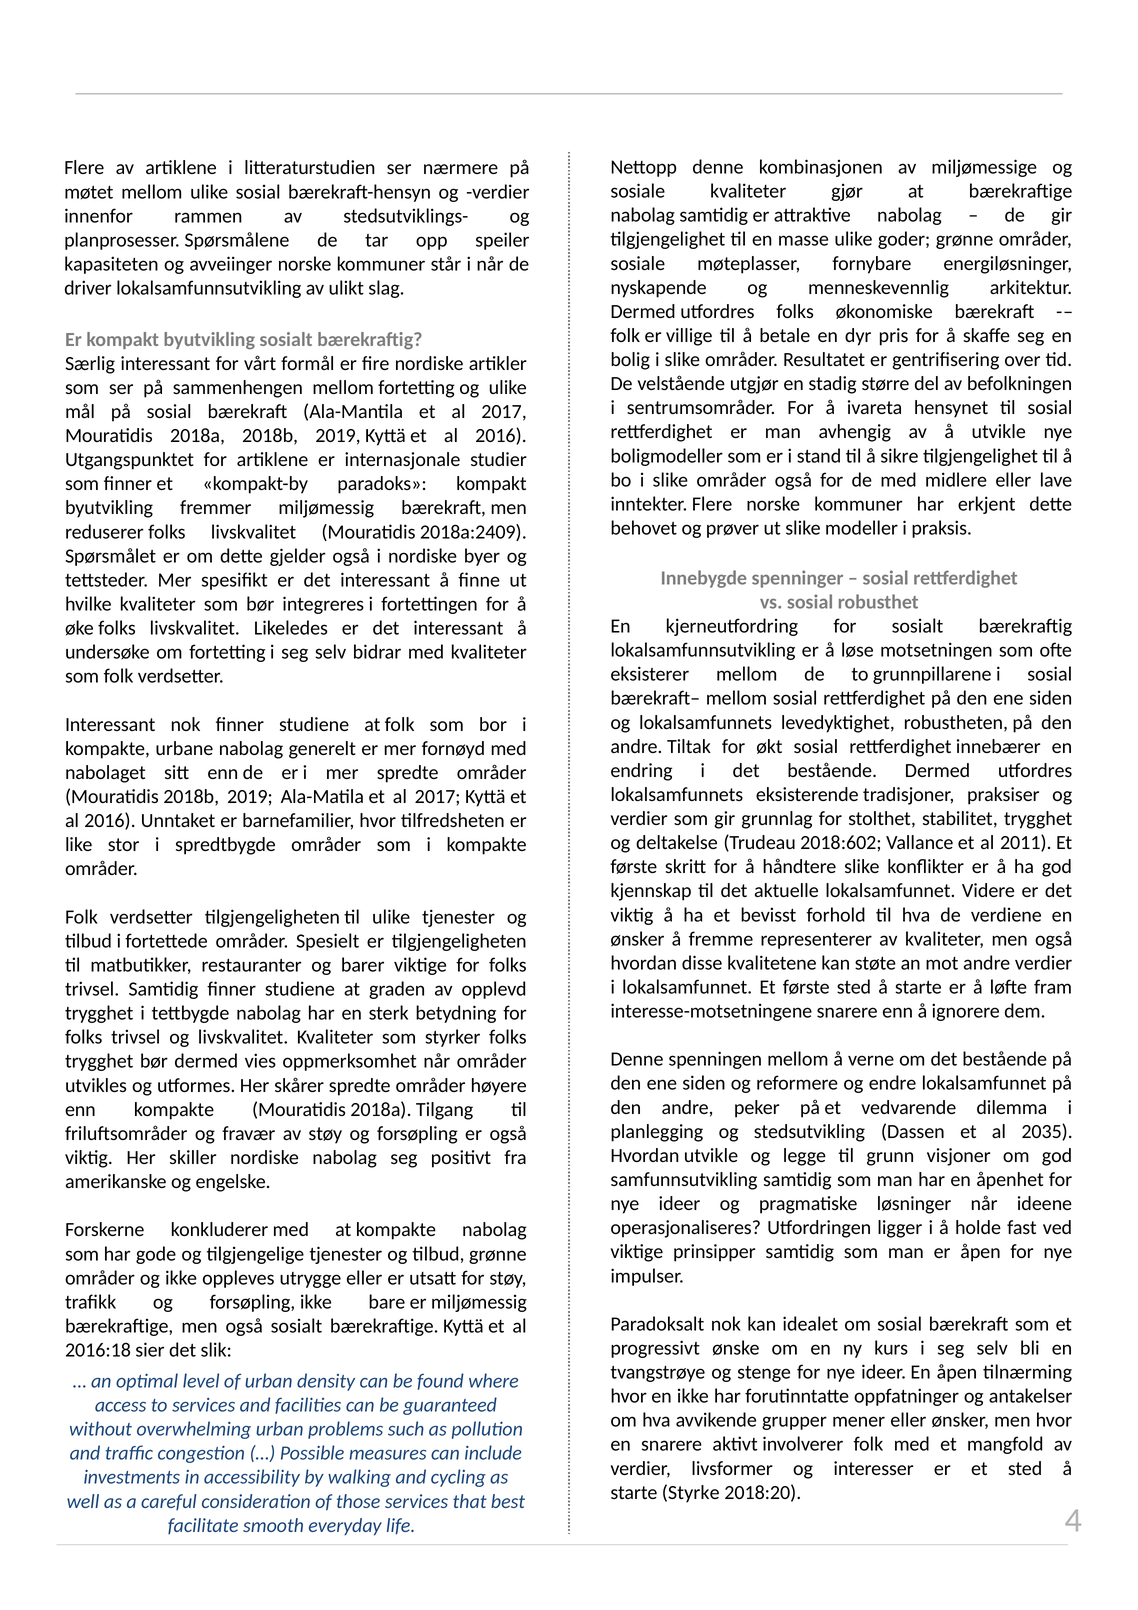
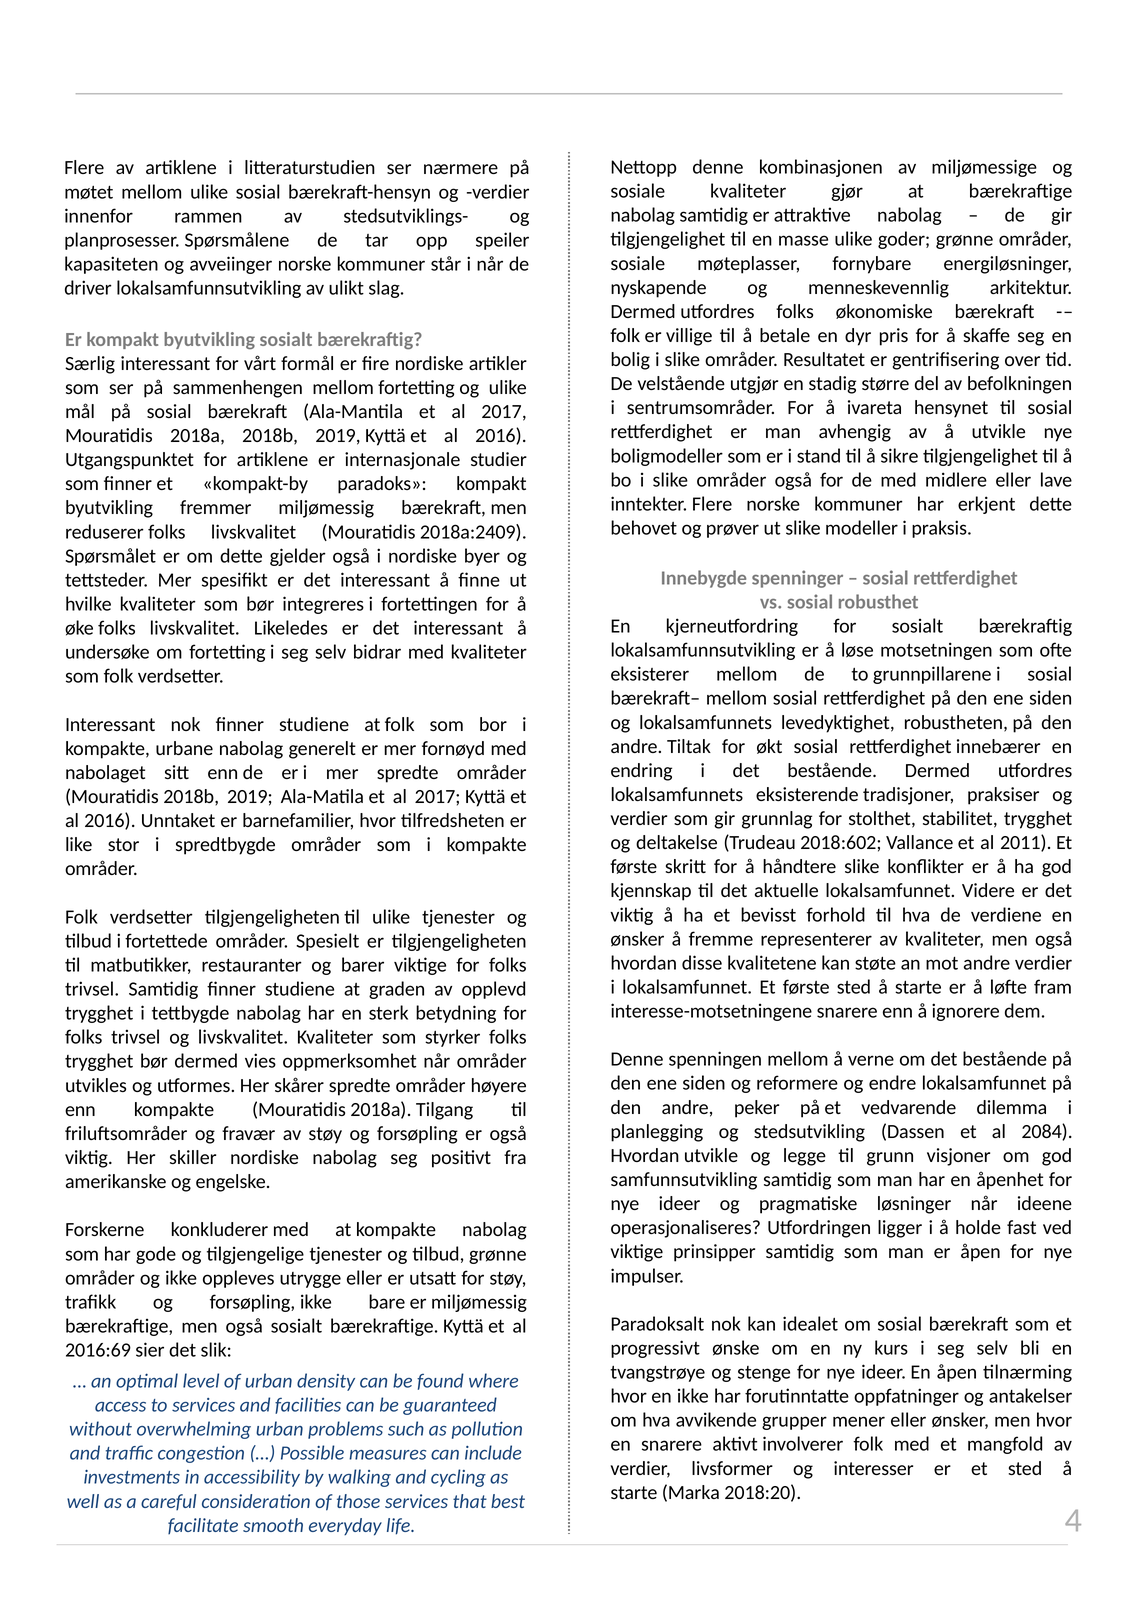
2035: 2035 -> 2084 (1047, 1132)
2016:18: 2016:18 -> 2016:69 (98, 1351)
Styrke: Styrke -> Marka (691, 1493)
